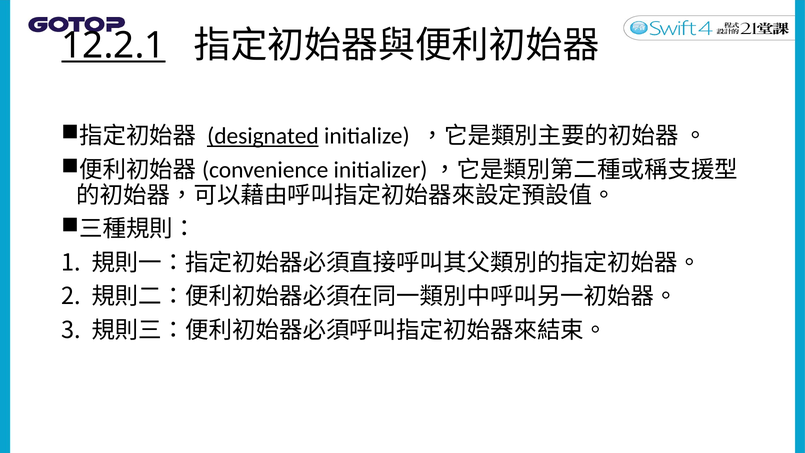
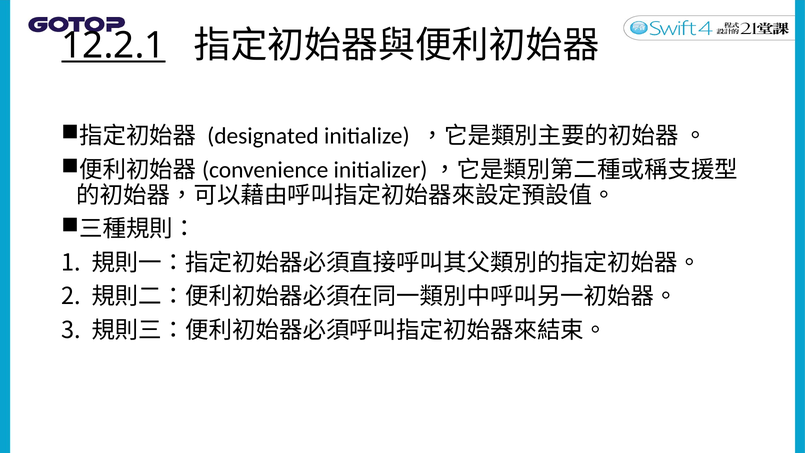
designated underline: present -> none (263, 136)
